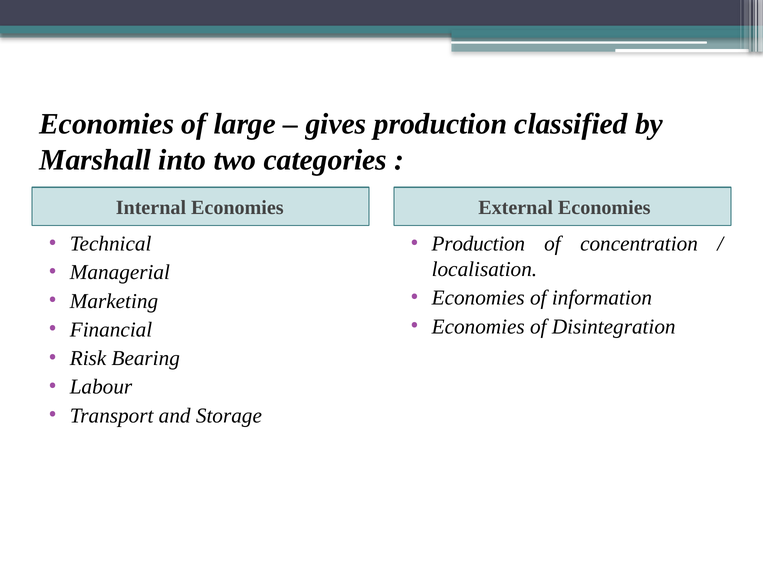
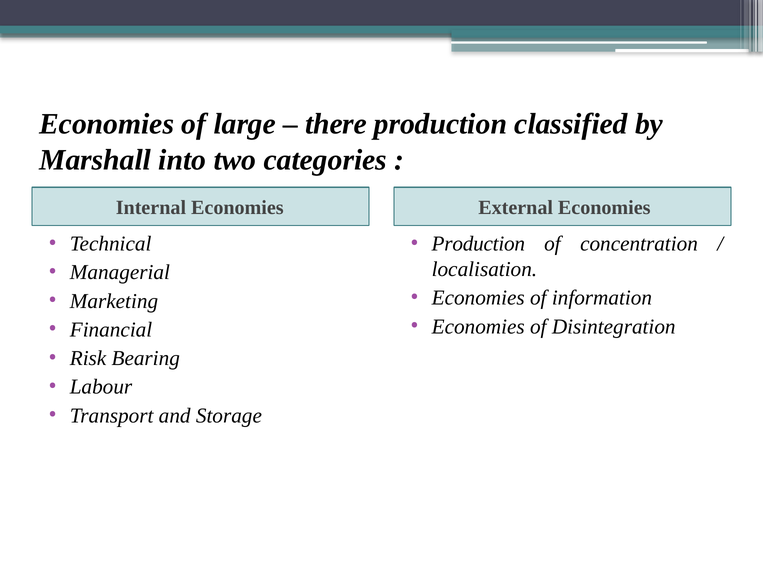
gives: gives -> there (336, 124)
